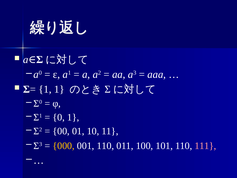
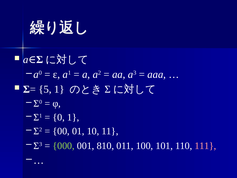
Σ= 1: 1 -> 5 (45, 89)
000 colour: yellow -> light green (64, 146)
001 110: 110 -> 810 (105, 146)
